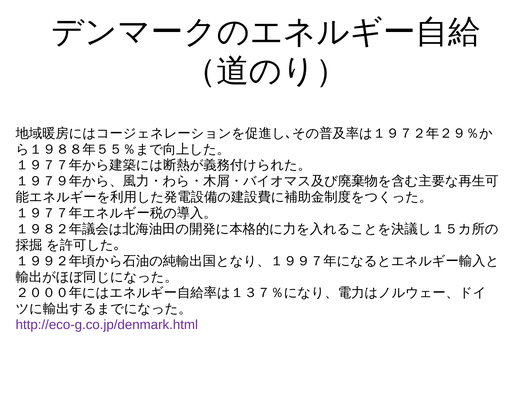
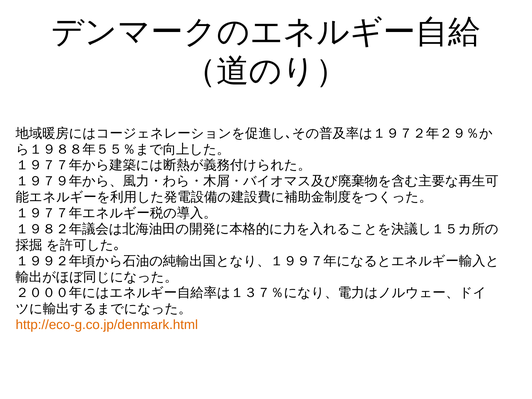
http://eco-g.co.jp/denmark.html colour: purple -> orange (107, 325)
